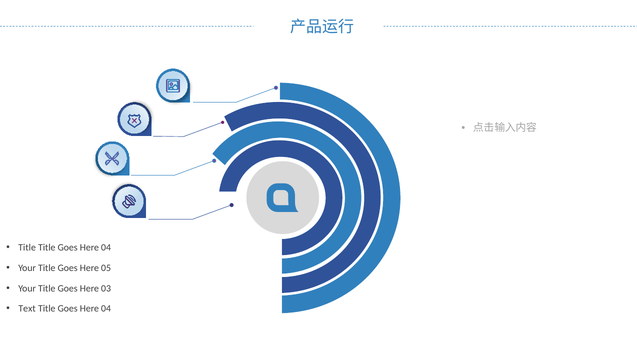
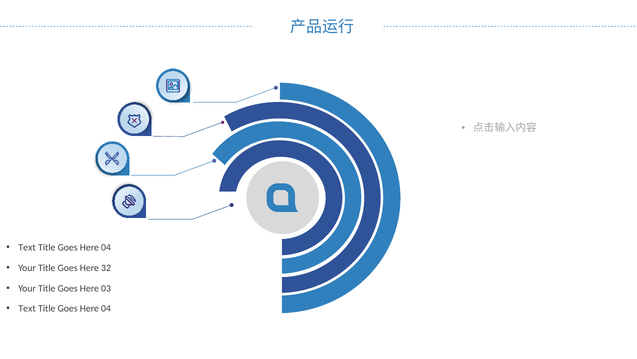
Title: Title -> Text (27, 247)
05: 05 -> 32 (106, 268)
